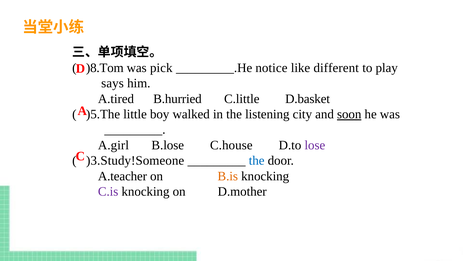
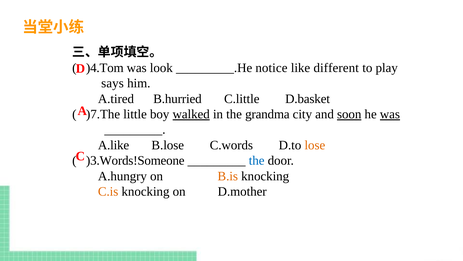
)8.Tom: )8.Tom -> )4.Tom (105, 68)
pick: pick -> look (161, 68)
)5.The: )5.The -> )7.The (103, 114)
walked underline: none -> present (191, 114)
listening: listening -> grandma (267, 114)
was underline: none -> present (390, 114)
A.girl: A.girl -> A.like (114, 145)
C.house: C.house -> C.words (231, 145)
lose colour: purple -> orange (315, 145)
)3.Study!Someone: )3.Study!Someone -> )3.Words!Someone (135, 160)
A.teacher: A.teacher -> A.hungry (122, 176)
C.is colour: purple -> orange (108, 191)
